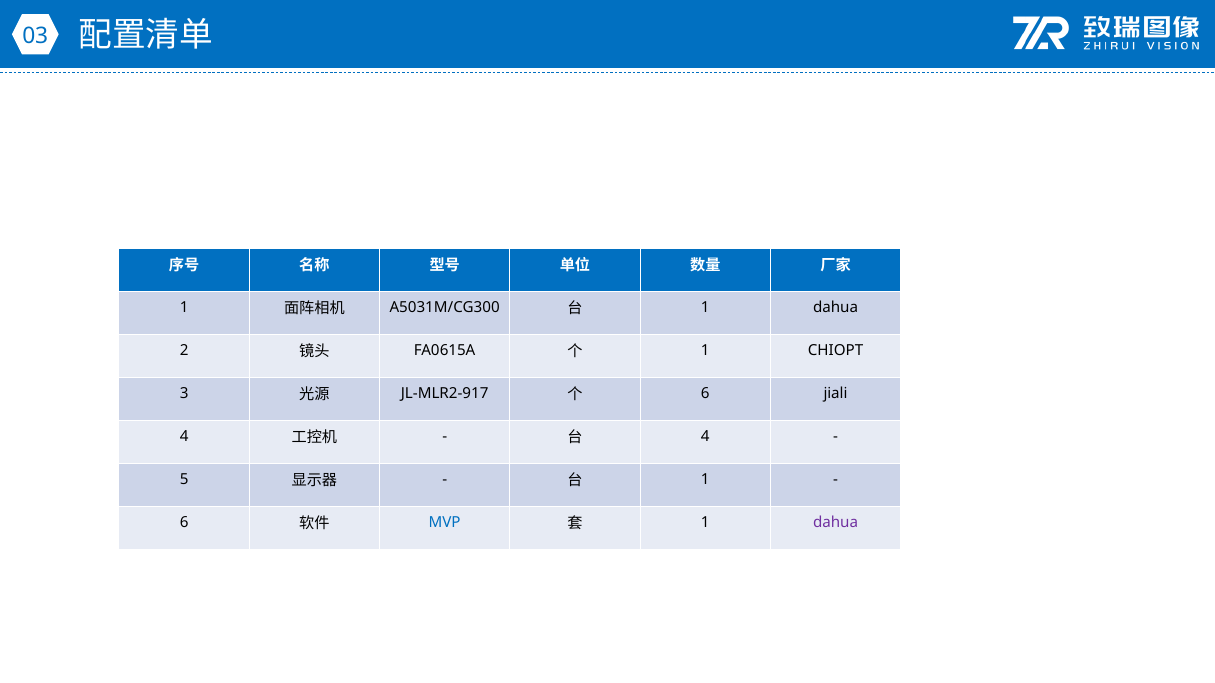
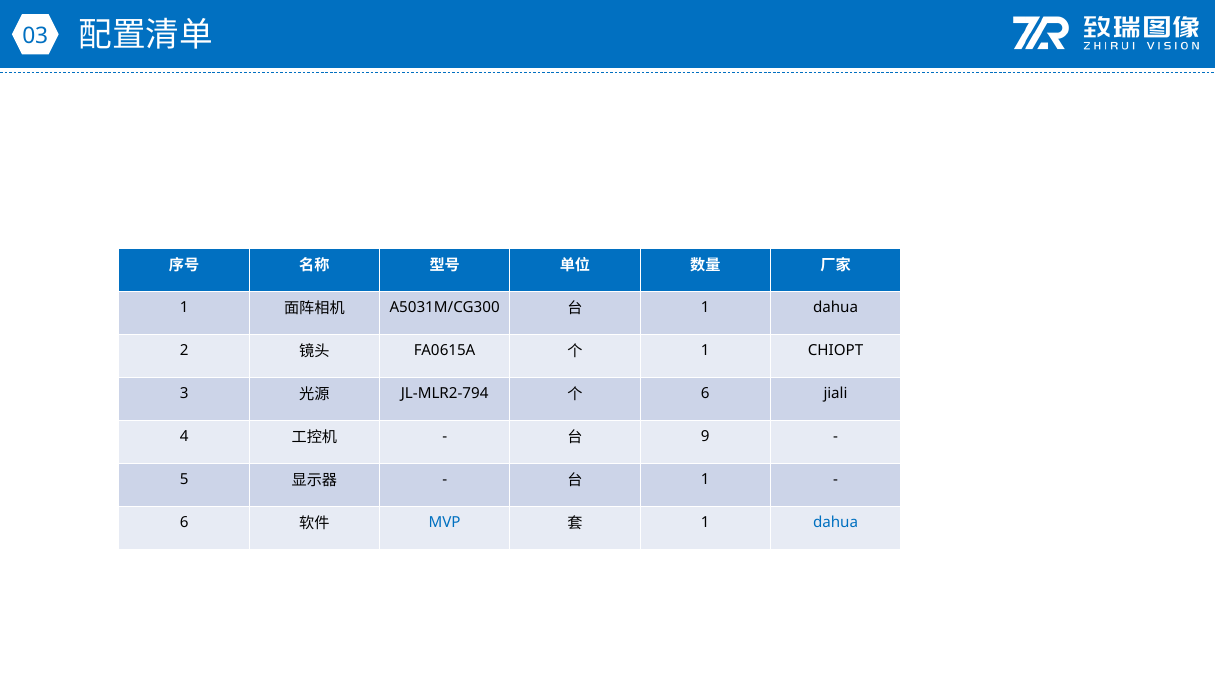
JL-MLR2-917: JL-MLR2-917 -> JL-MLR2-794 (445, 393)
4: 4 -> 9 (705, 436)
dahua colour: purple -> blue (836, 523)
